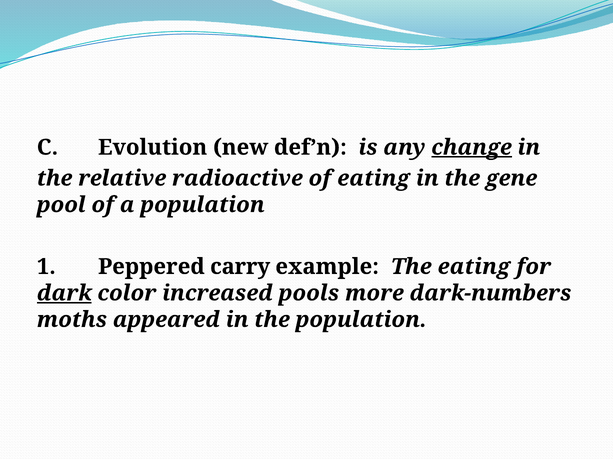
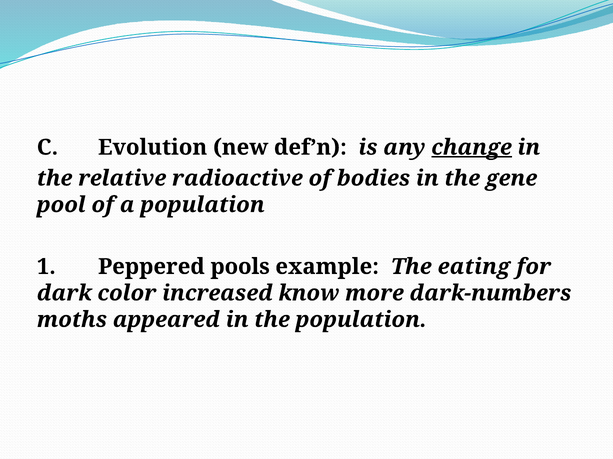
of eating: eating -> bodies (374, 179)
carry: carry -> pools (240, 267)
dark underline: present -> none (64, 294)
pools: pools -> know (309, 294)
